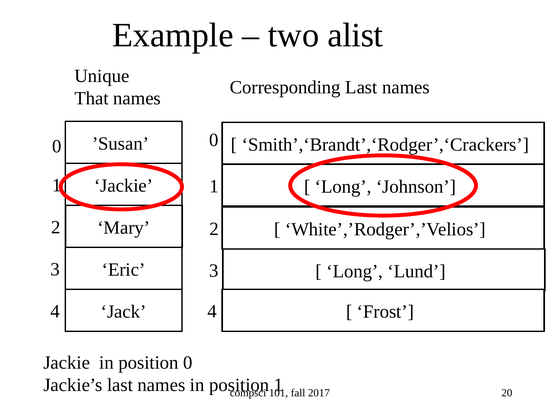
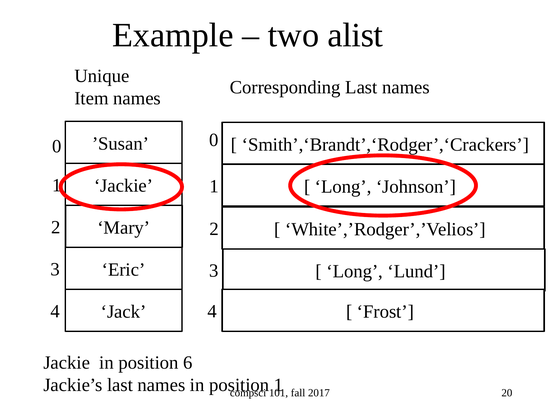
That: That -> Item (91, 98)
position 0: 0 -> 6 (188, 363)
